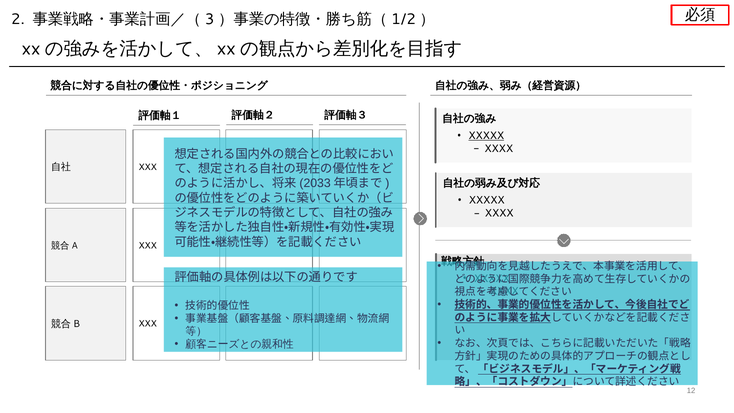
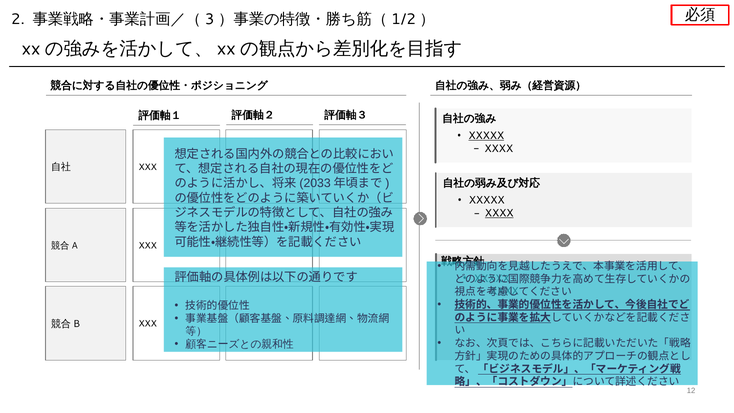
XXXX underline: none -> present (499, 213)
